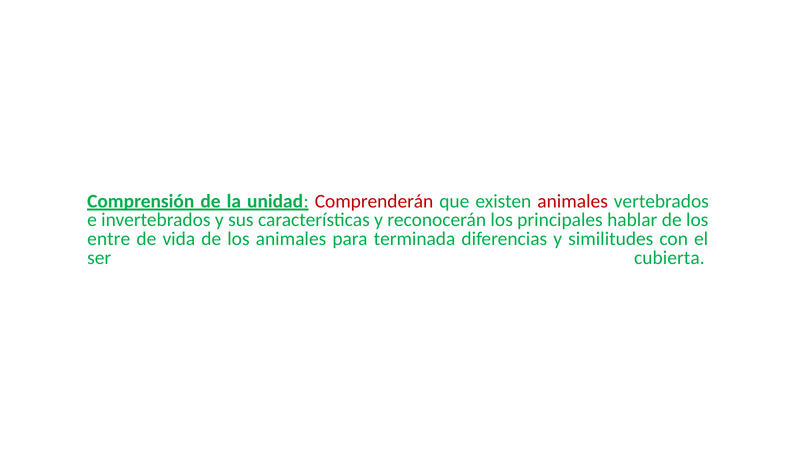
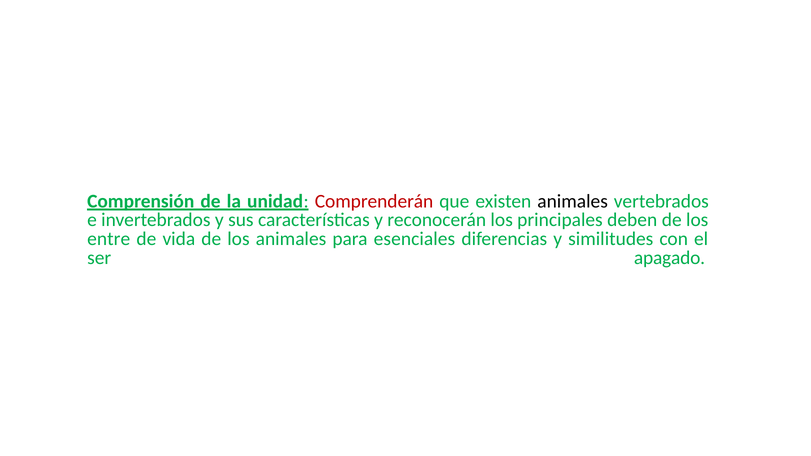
animales colour: red -> black (573, 201)
hablar: hablar -> deben (632, 220)
terminada: terminada -> esenciales (414, 239)
cubierta: cubierta -> apagado (670, 258)
